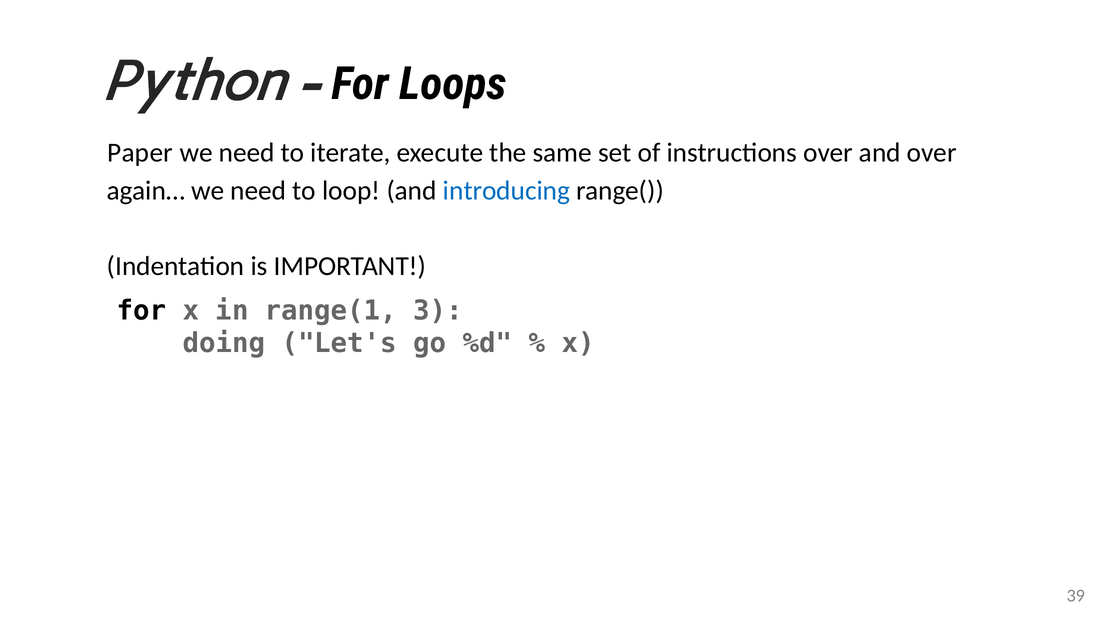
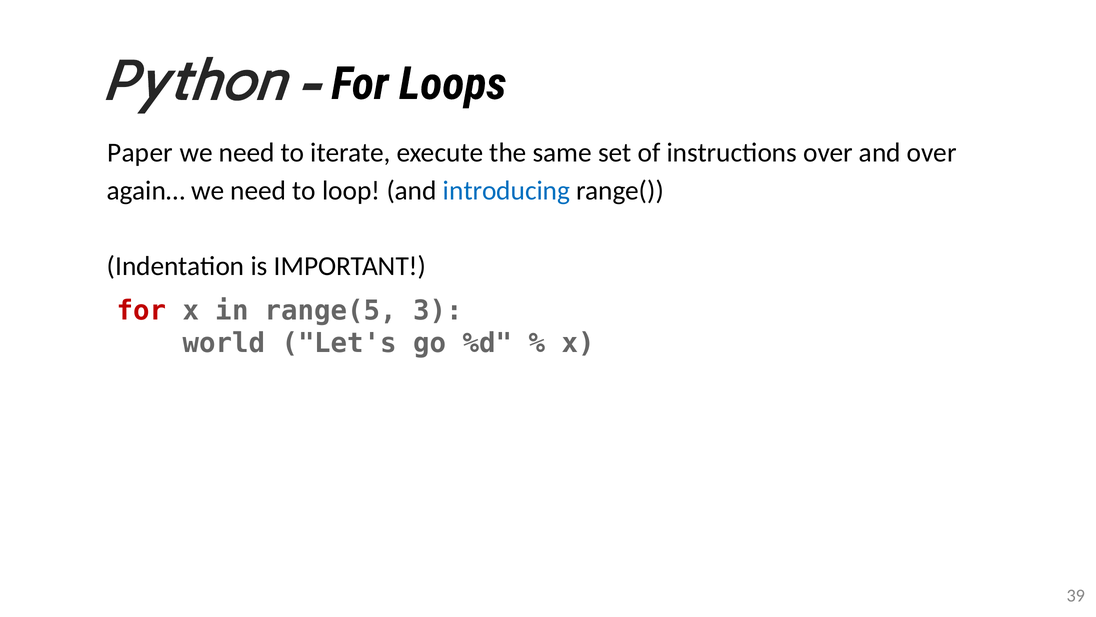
for colour: black -> red (141, 310)
range(1: range(1 -> range(5 (331, 310)
doing: doing -> world (224, 343)
